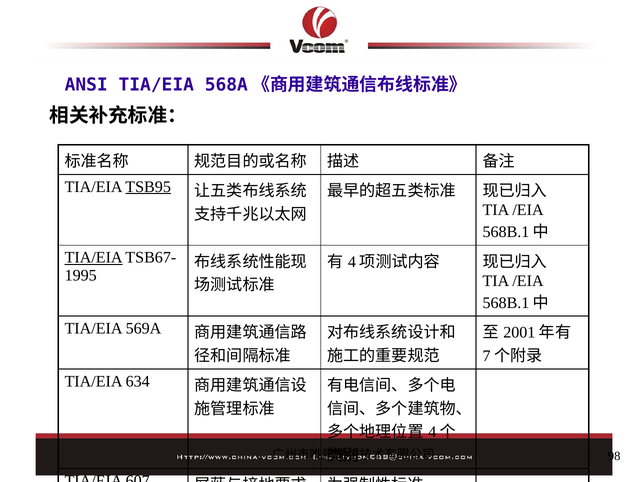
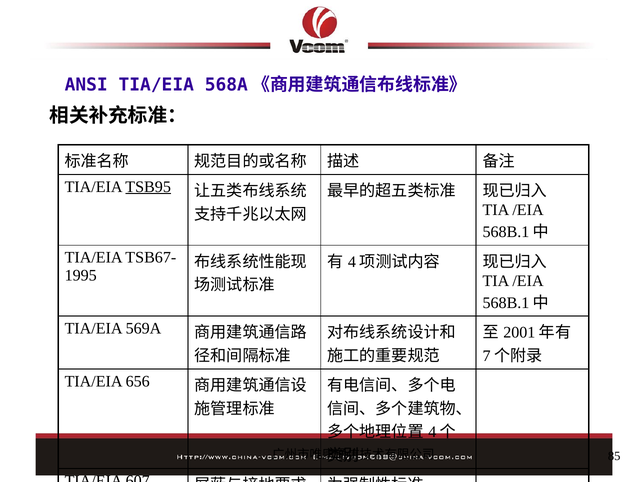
TIA/EIA underline: present -> none (94, 258)
634: 634 -> 656 (138, 381)
98: 98 -> 85 (614, 456)
